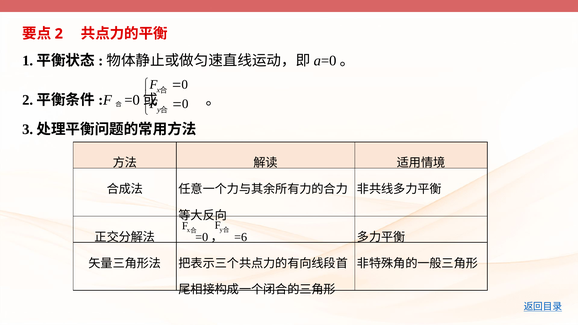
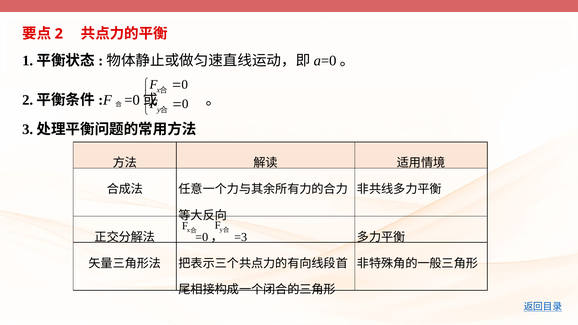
=6: =6 -> =3 (241, 237)
